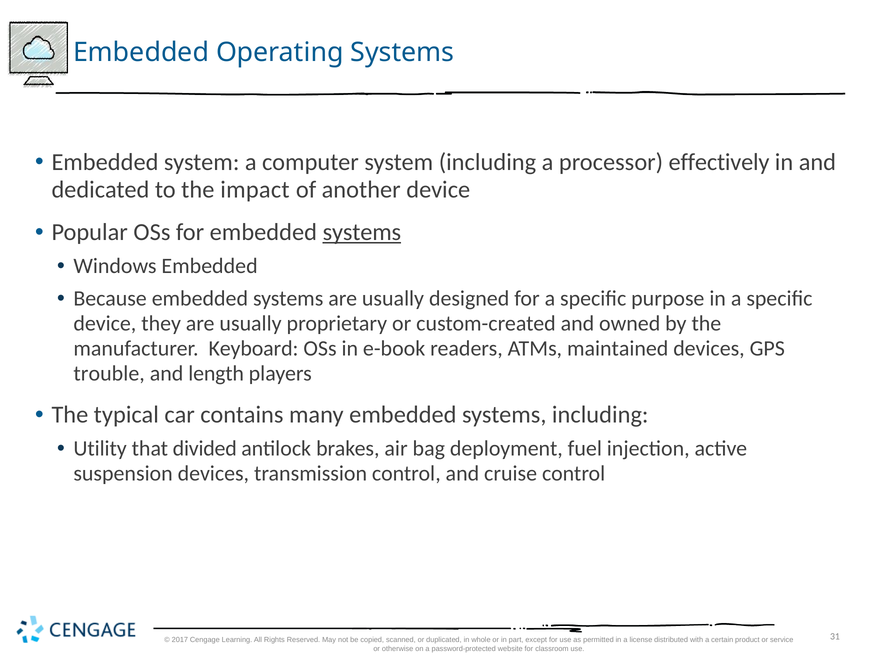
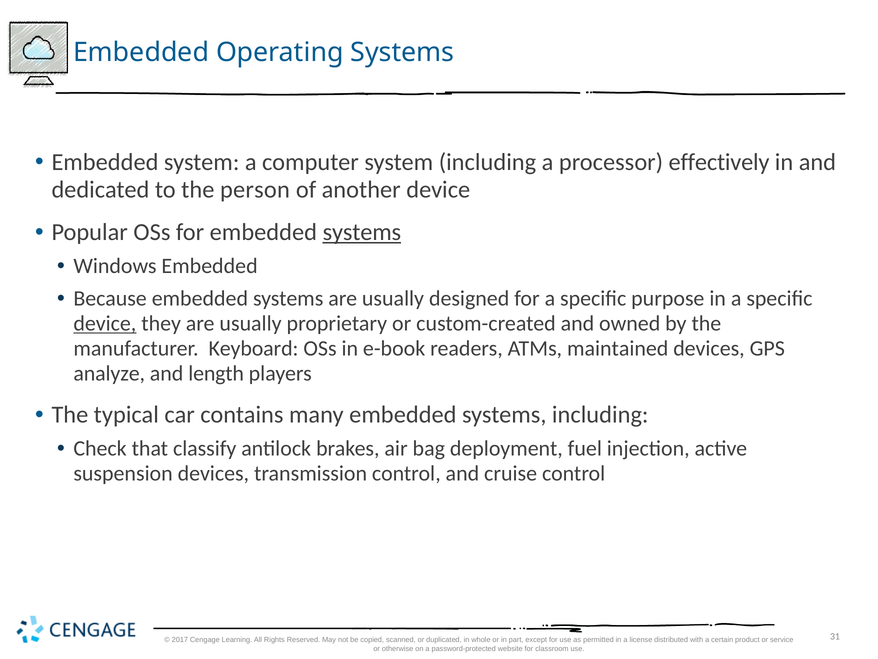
impact: impact -> person (255, 190)
device underline: none -> present (105, 323)
trouble: trouble -> analyze (109, 373)
Utility: Utility -> Check (100, 448)
divided: divided -> classify (205, 448)
